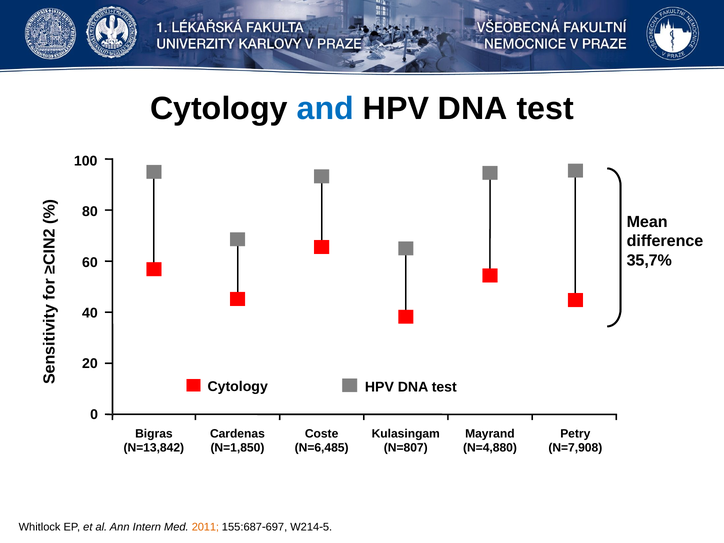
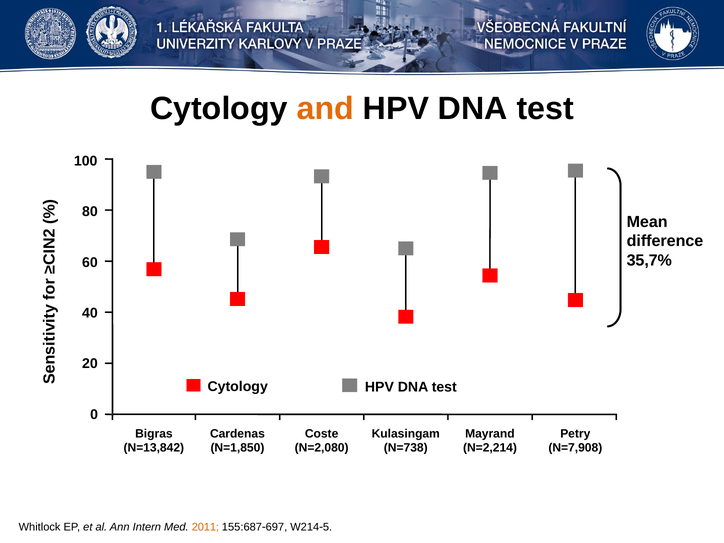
and colour: blue -> orange (325, 109)
N=6,485: N=6,485 -> N=2,080 (322, 448)
N=807: N=807 -> N=738 (406, 448)
N=4,880: N=4,880 -> N=2,214 (490, 448)
